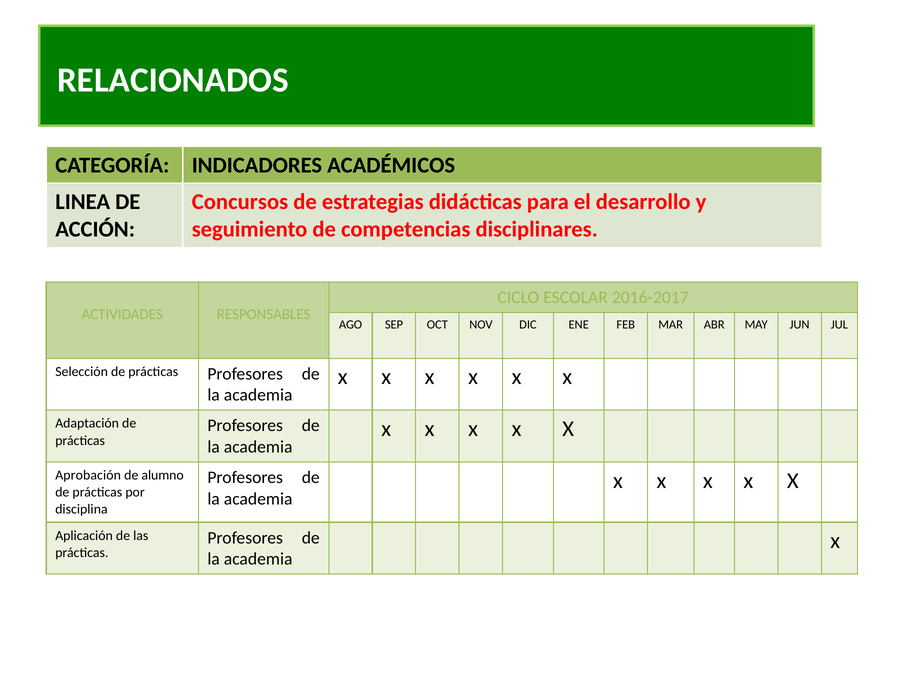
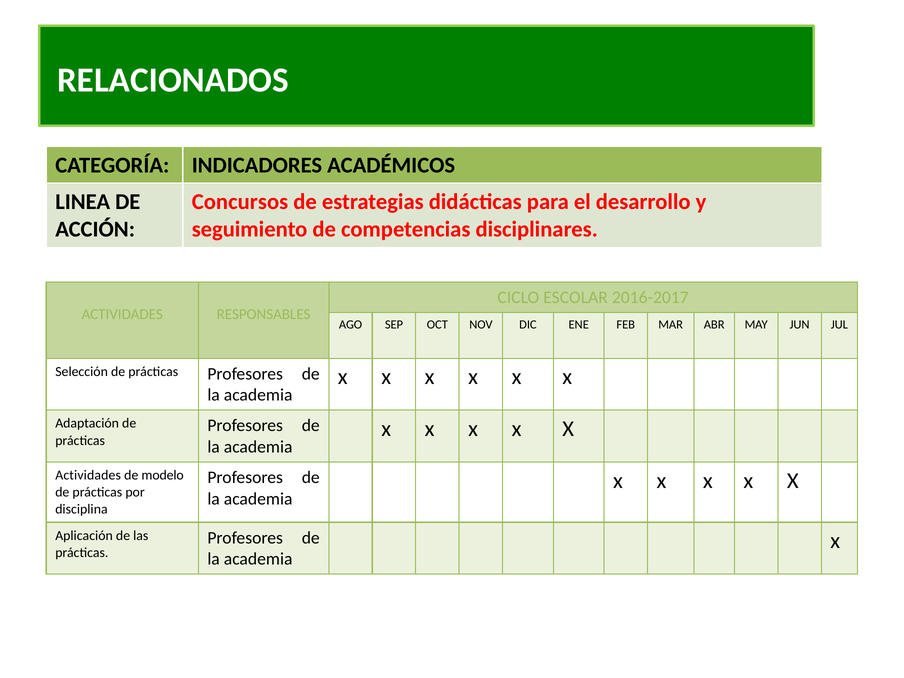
Aprobación: Aprobación -> Actividades (88, 475)
alumno: alumno -> modelo (163, 475)
